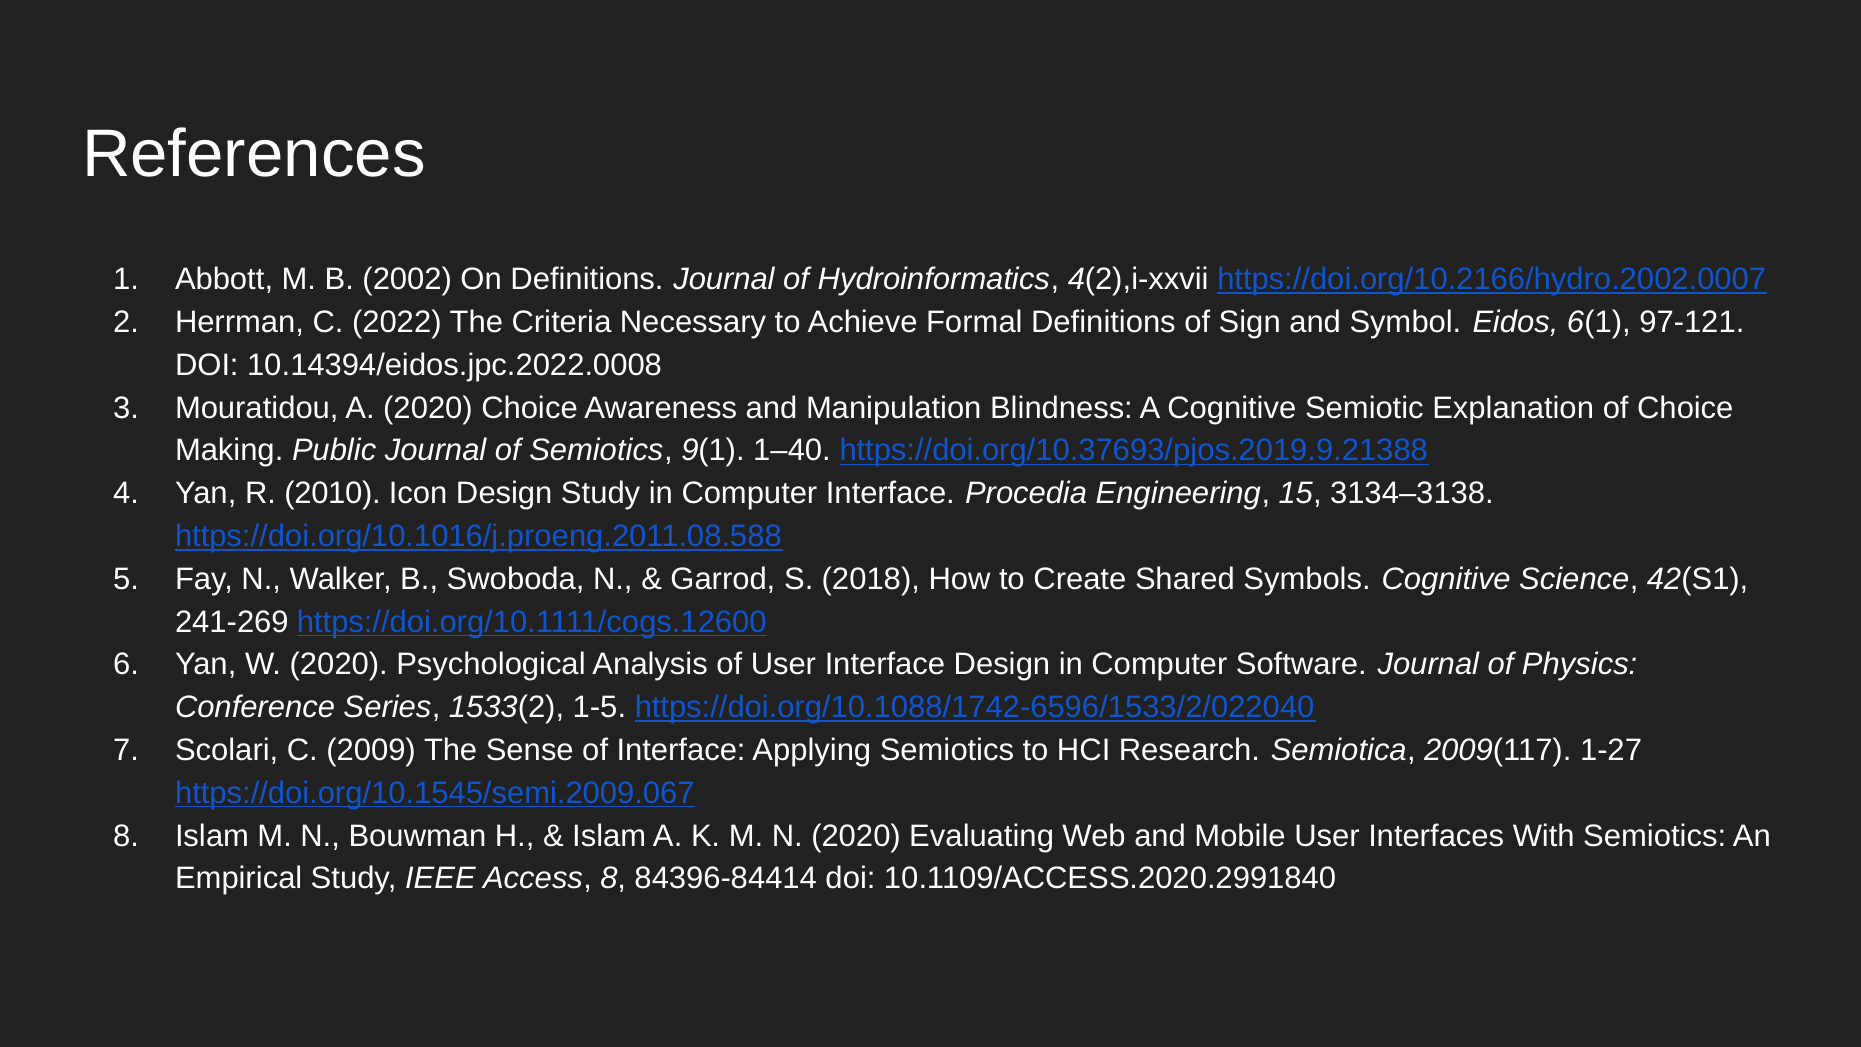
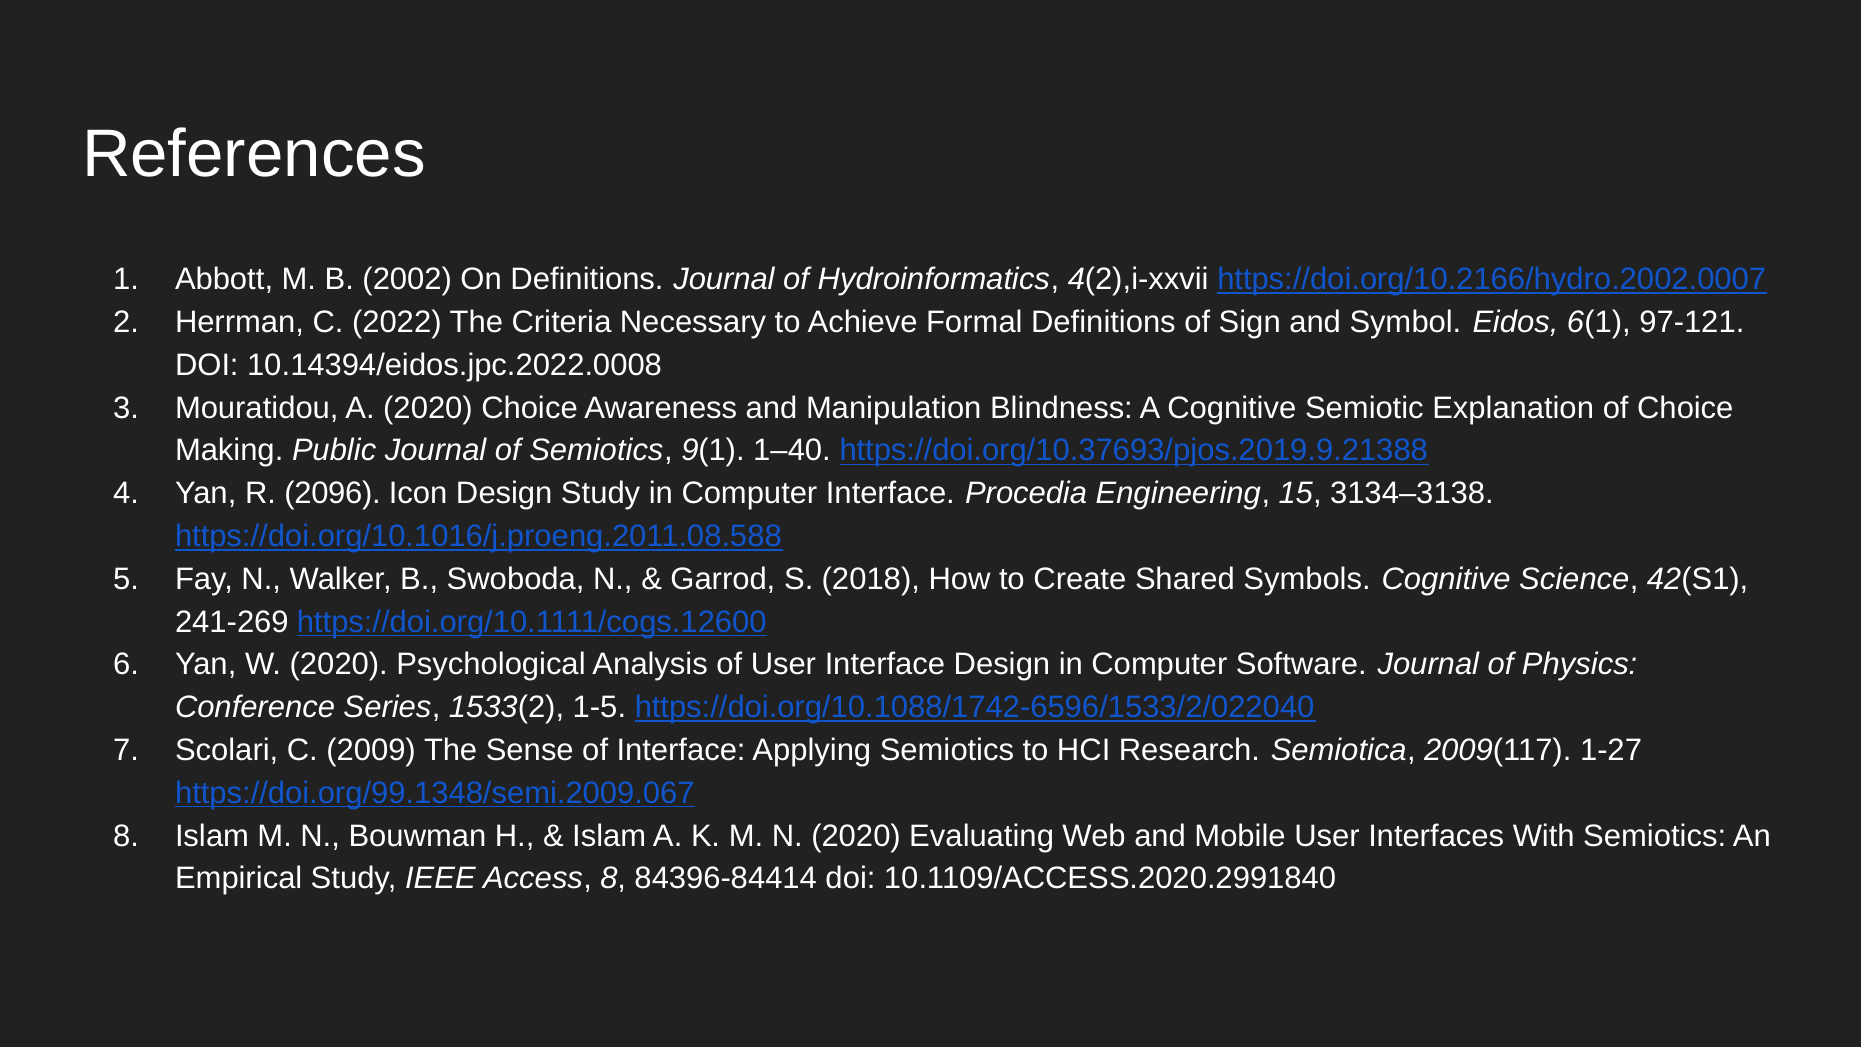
2010: 2010 -> 2096 (332, 493)
https://doi.org/10.1545/semi.2009.067: https://doi.org/10.1545/semi.2009.067 -> https://doi.org/99.1348/semi.2009.067 (435, 793)
